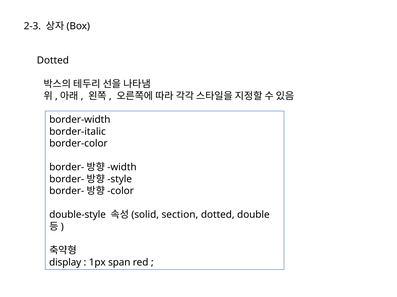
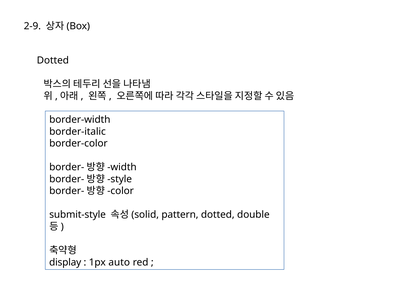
2-3: 2-3 -> 2-9 (32, 26)
double-style: double-style -> submit-style (78, 215)
section: section -> pattern (180, 215)
span: span -> auto (119, 263)
